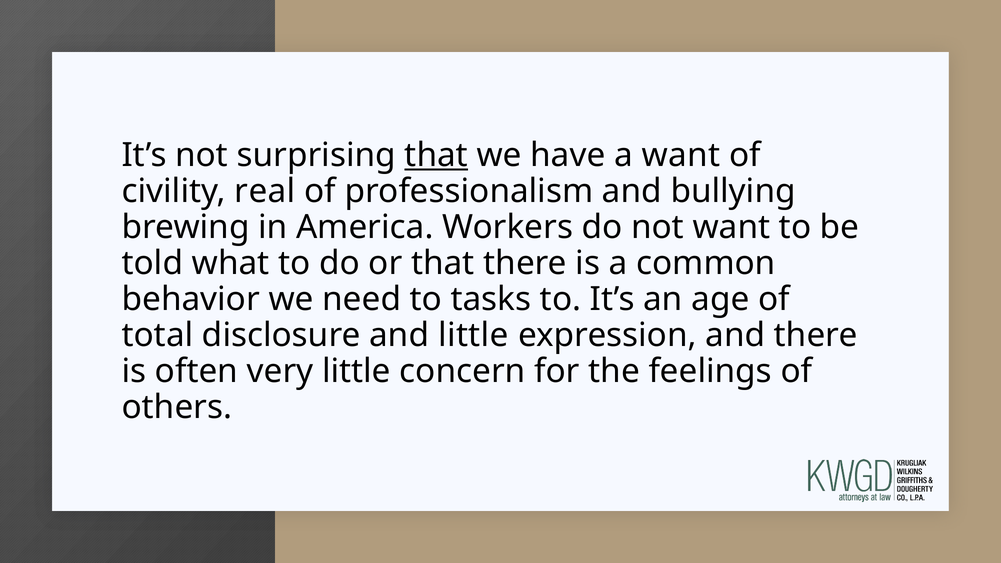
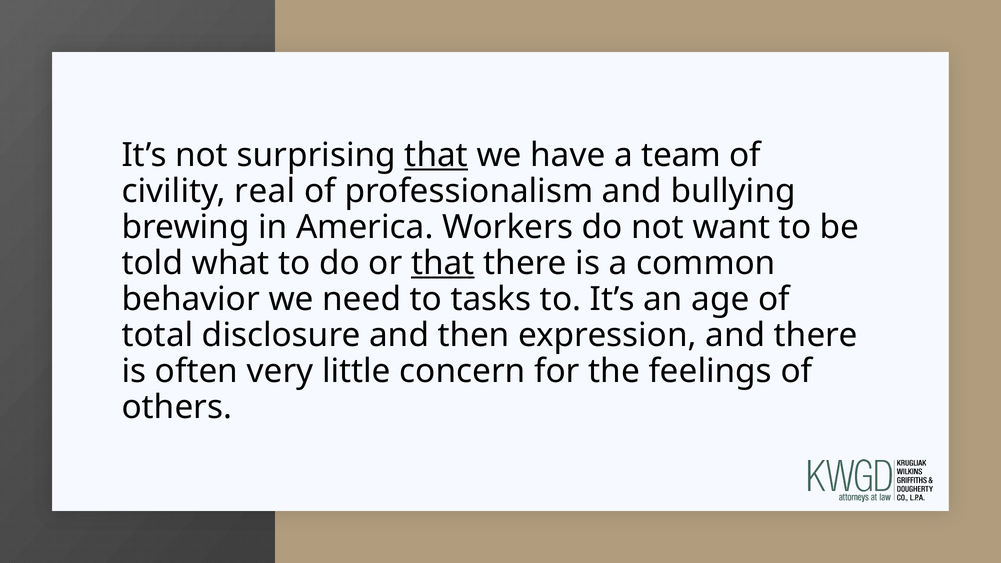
a want: want -> team (681, 155)
that underline: none -> present (443, 263)
and little: little -> then (474, 335)
